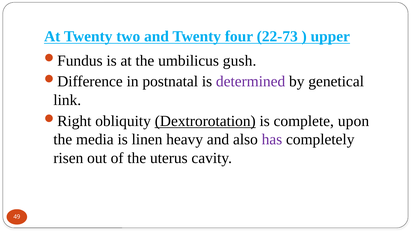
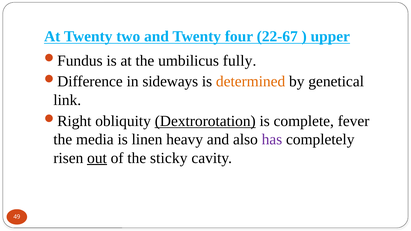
22-73: 22-73 -> 22-67 (277, 37)
gush: gush -> fully (240, 61)
postnatal: postnatal -> sideways (170, 82)
determined colour: purple -> orange (251, 82)
upon: upon -> fever (354, 121)
out underline: none -> present (97, 158)
uterus: uterus -> sticky (169, 158)
